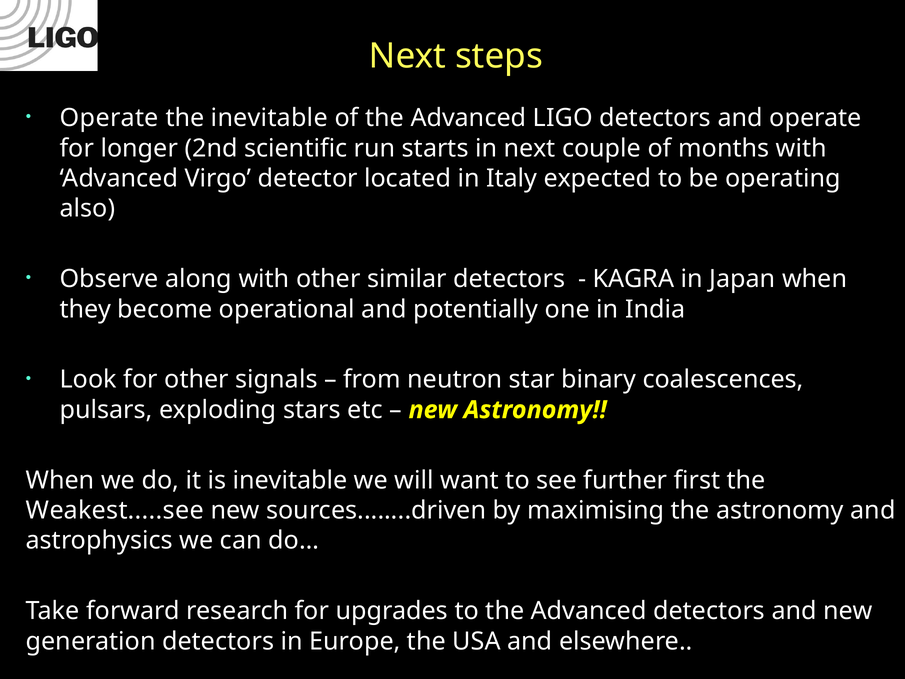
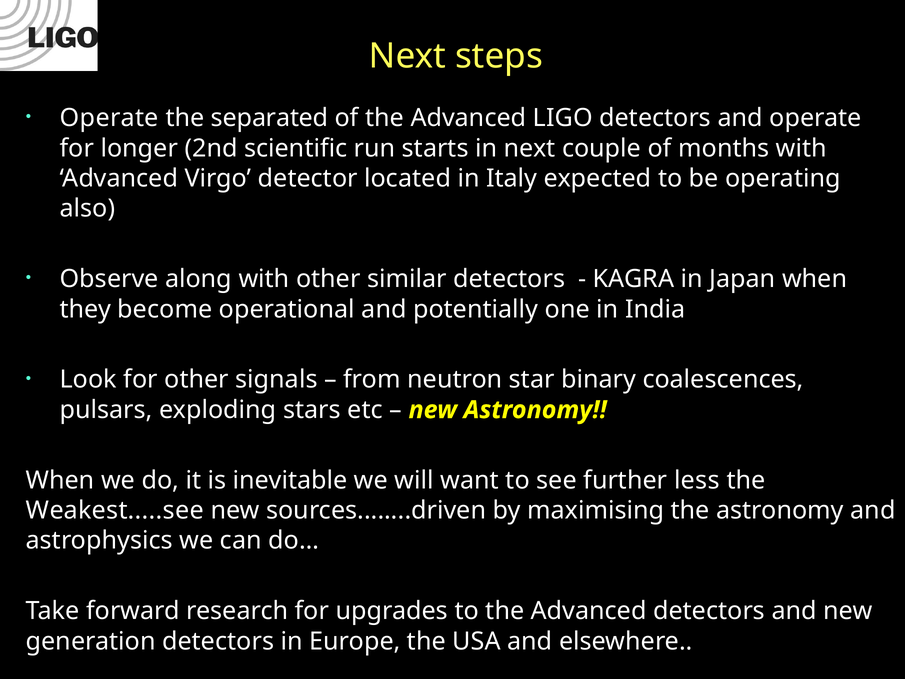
the inevitable: inevitable -> separated (270, 118)
first: first -> less (697, 480)
